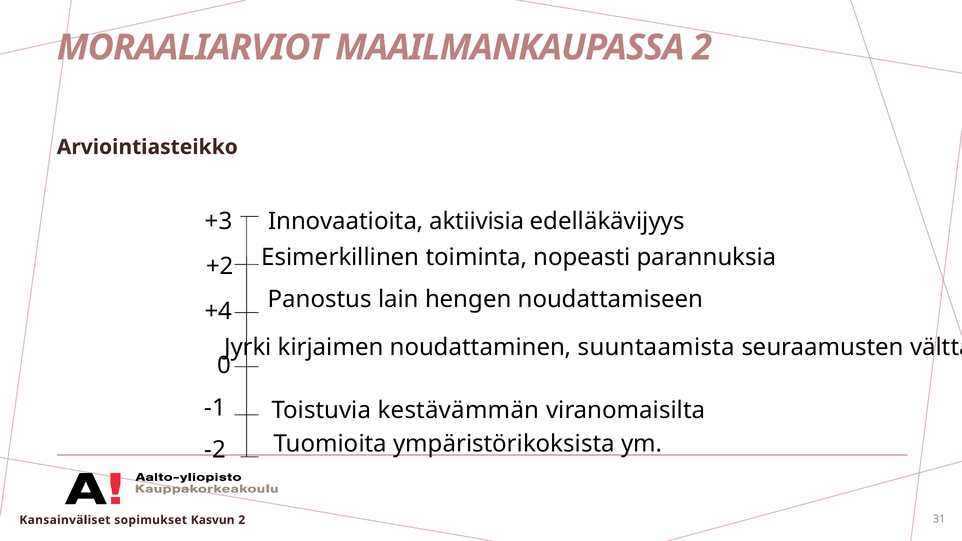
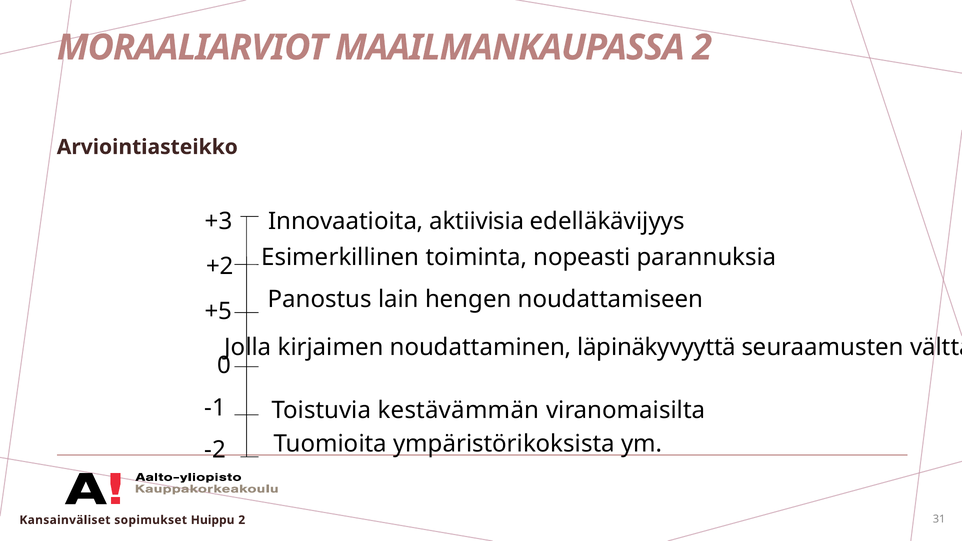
+4: +4 -> +5 (218, 312)
Jyrki: Jyrki -> Jolla (248, 348)
suuntaamista: suuntaamista -> läpinäkyvyyttä (657, 348)
Kasvun: Kasvun -> Huippu (213, 520)
